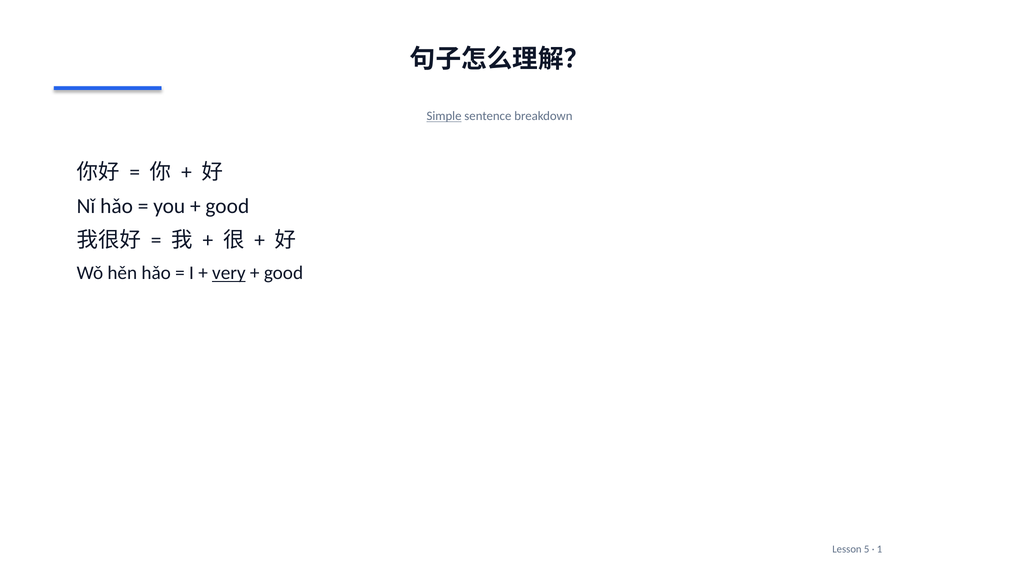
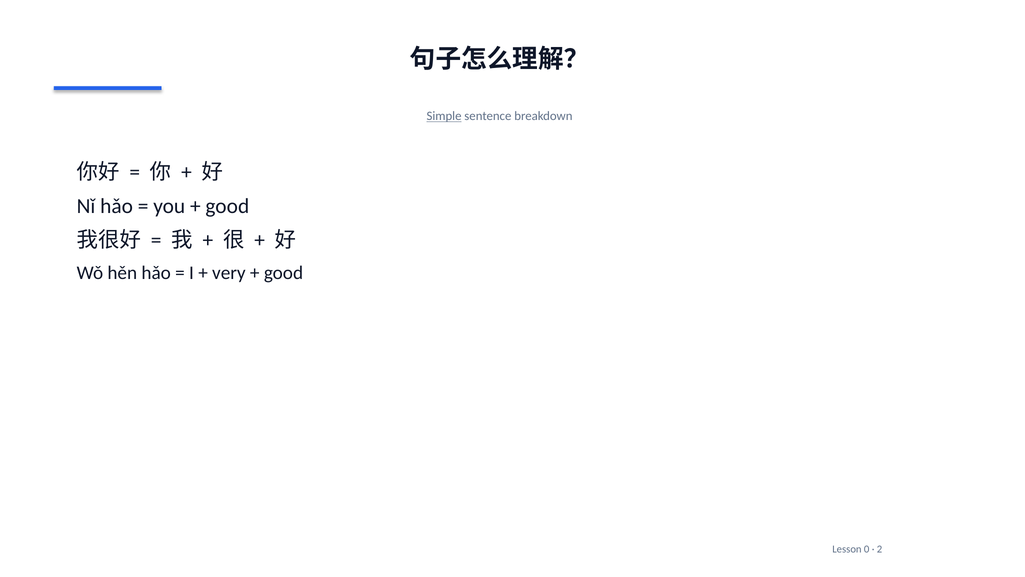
very underline: present -> none (229, 273)
5: 5 -> 0 (867, 549)
1: 1 -> 2 (879, 549)
